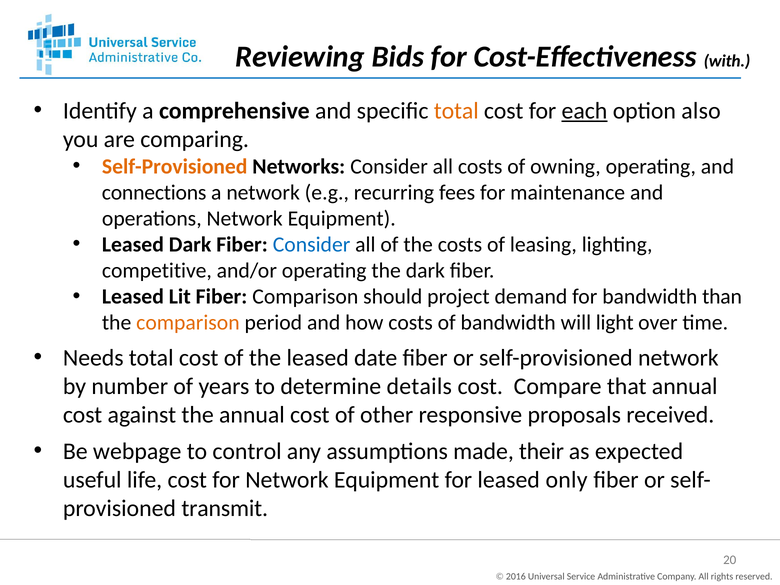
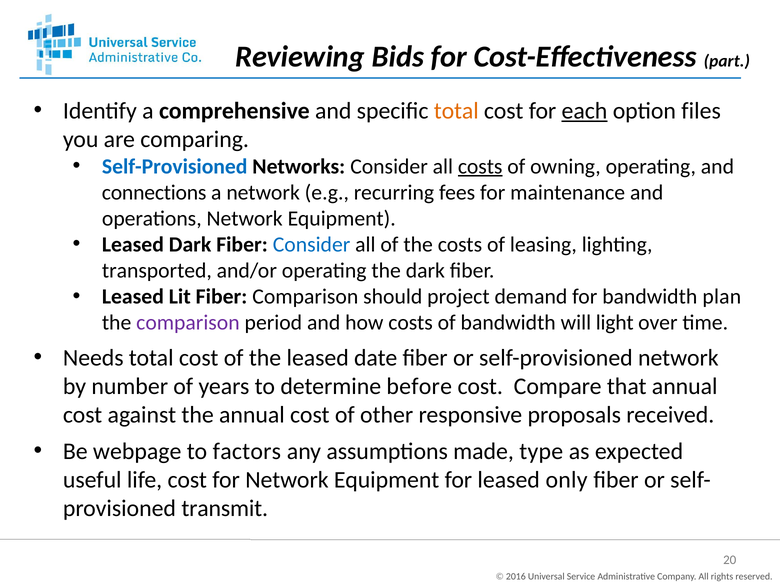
with: with -> part (727, 61)
also: also -> files (701, 111)
Self-Provisioned colour: orange -> blue (175, 167)
costs underline: none -> present (480, 167)
competitive: competitive -> transported (157, 271)
than: than -> plan (722, 297)
comparison colour: orange -> purple (188, 323)
details: details -> before (419, 386)
control: control -> factors (247, 451)
their: their -> type (541, 451)
